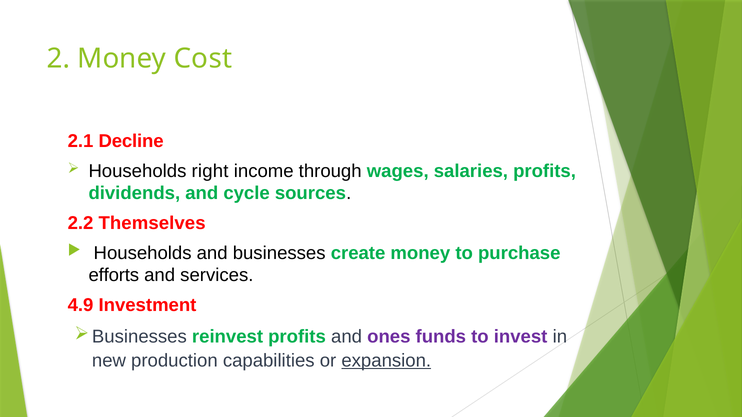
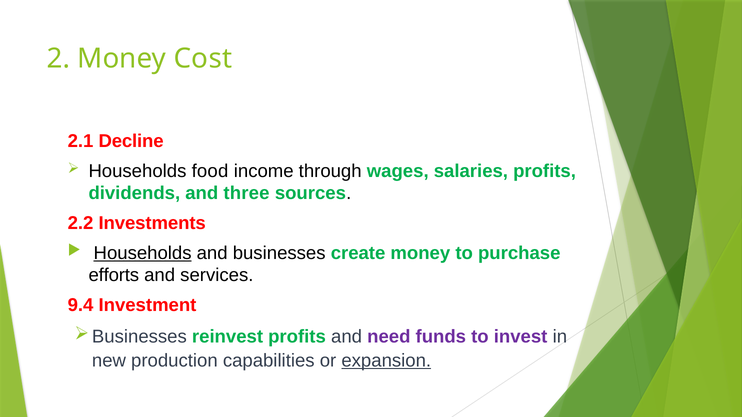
right: right -> food (210, 171)
cycle: cycle -> three (246, 193)
Themselves: Themselves -> Investments (152, 223)
Households underline: none -> present (143, 253)
4.9: 4.9 -> 9.4 (81, 306)
ones: ones -> need (389, 337)
